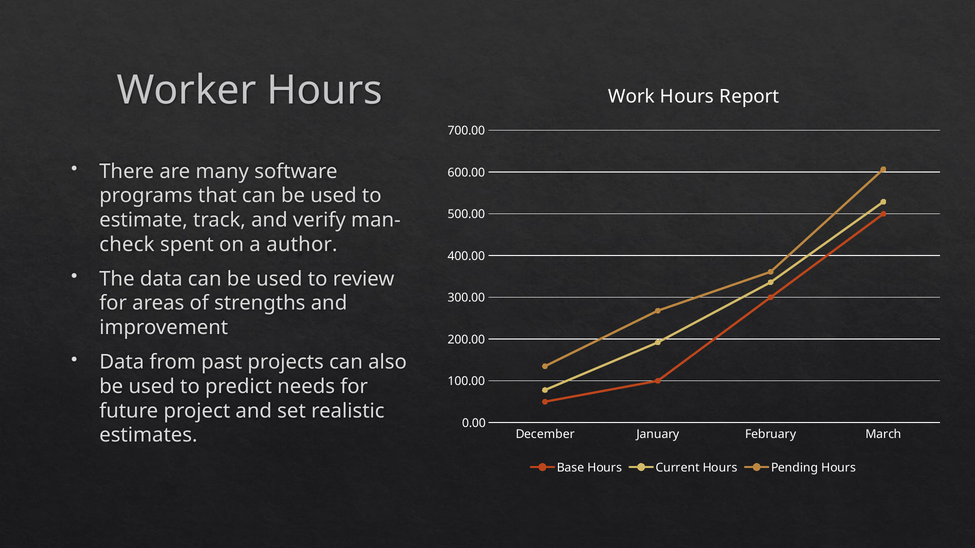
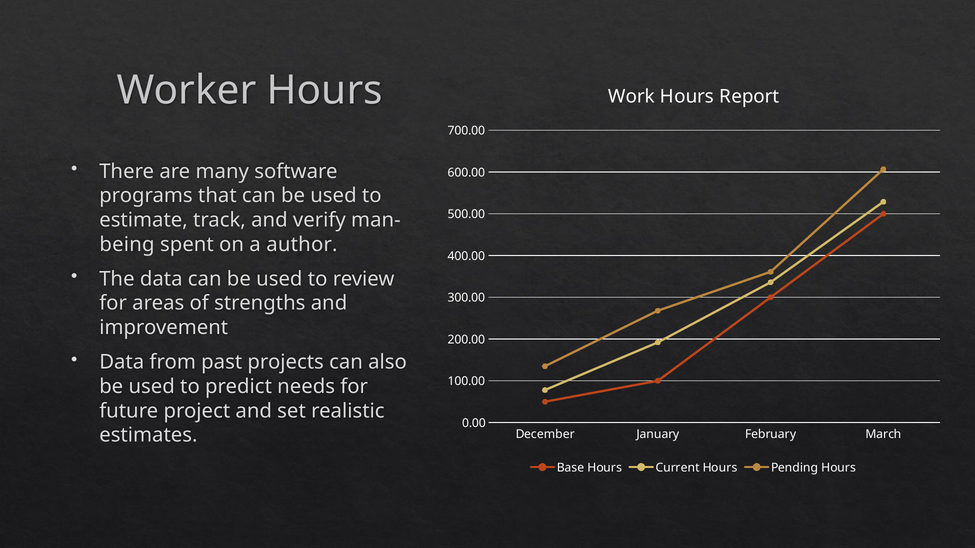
check: check -> being (127, 245)
